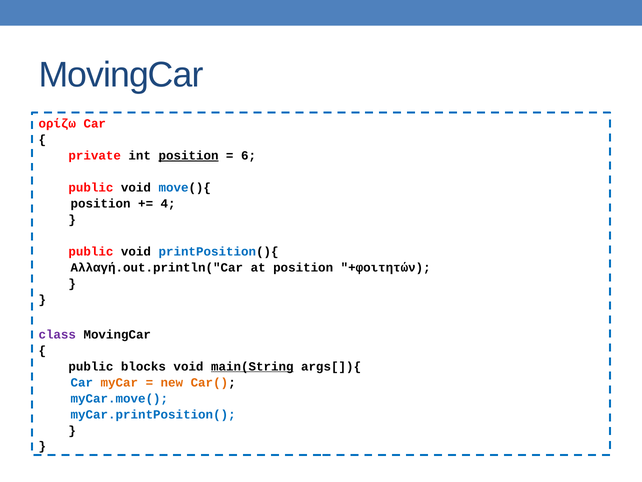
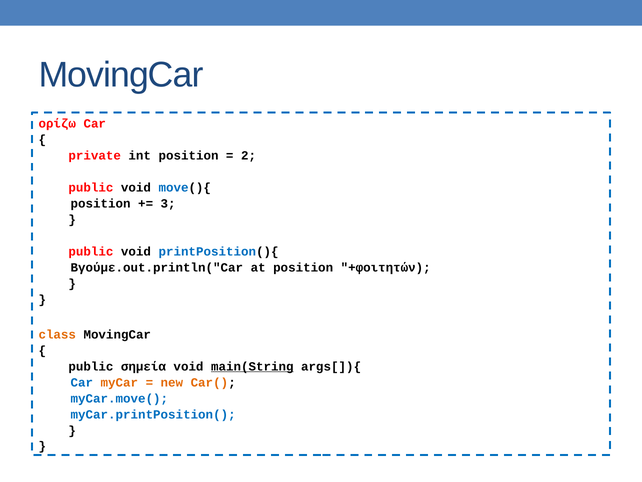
position underline: present -> none (189, 155)
6: 6 -> 2 (249, 155)
4: 4 -> 3 (168, 203)
Αλλαγή.out.println("Car: Αλλαγή.out.println("Car -> Βγούμε.out.println("Car (157, 267)
class colour: purple -> orange (57, 334)
blocks: blocks -> σημεία (143, 366)
